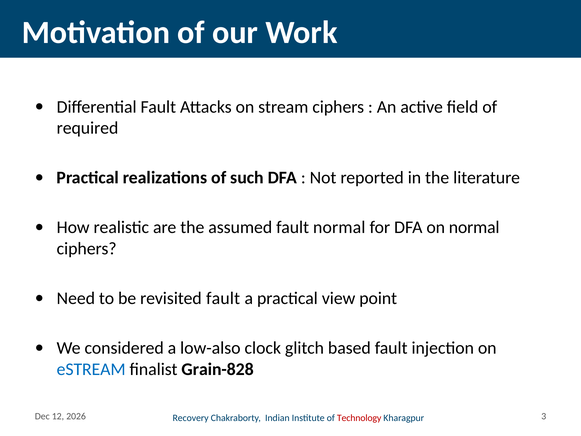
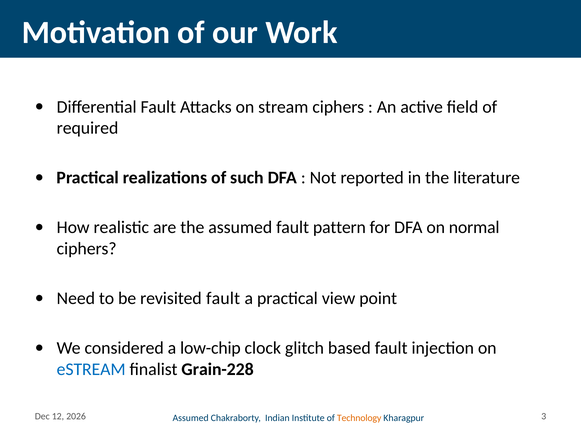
fault normal: normal -> pattern (339, 227)
low-also: low-also -> low-chip (210, 348)
Grain-828: Grain-828 -> Grain-228 (218, 369)
Recovery: Recovery -> Assumed (191, 418)
Technology colour: red -> orange (359, 418)
